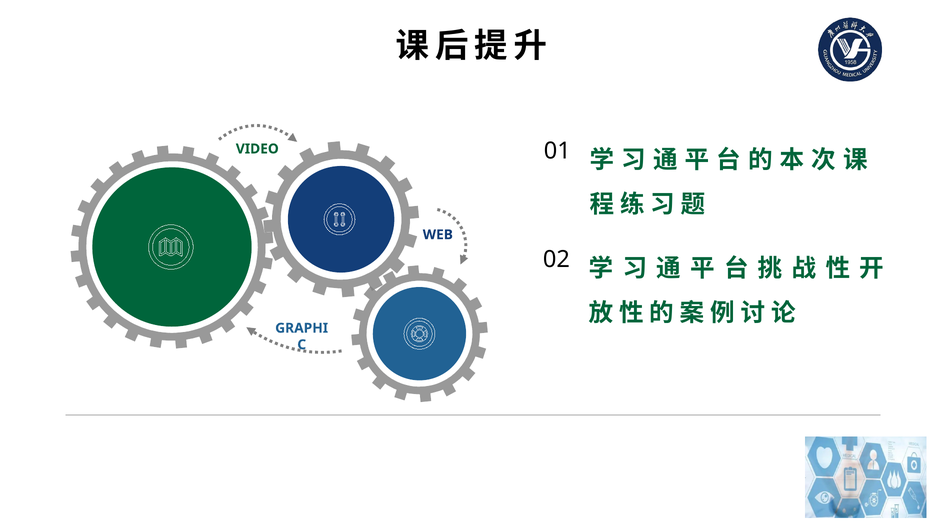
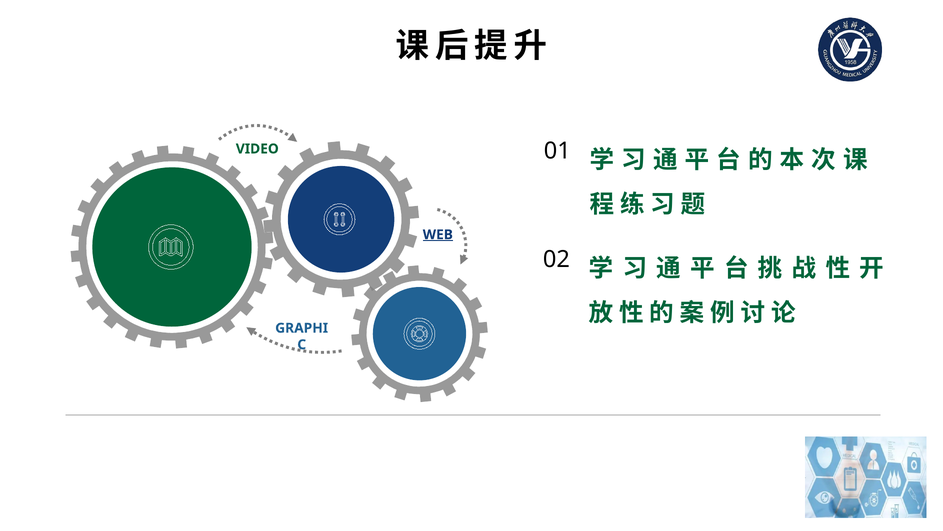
WEB underline: none -> present (438, 234)
